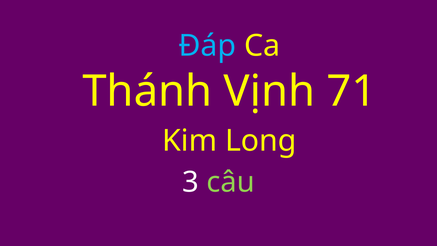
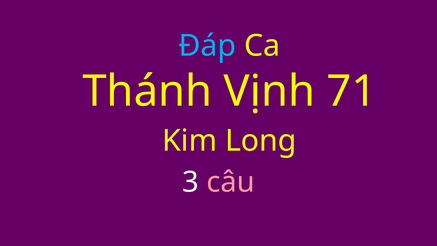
câu colour: light green -> pink (231, 182)
